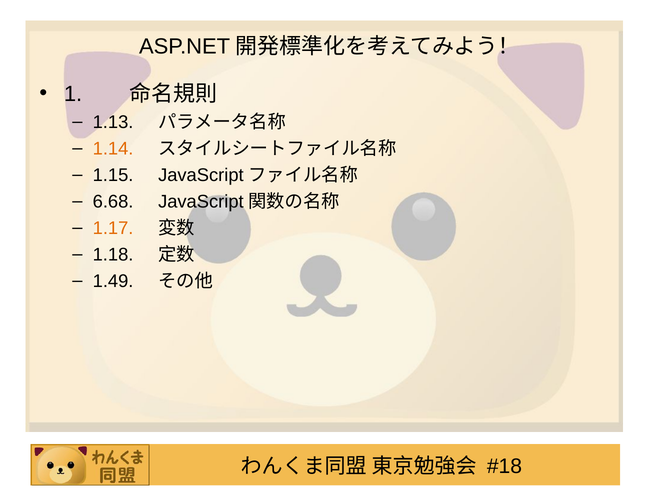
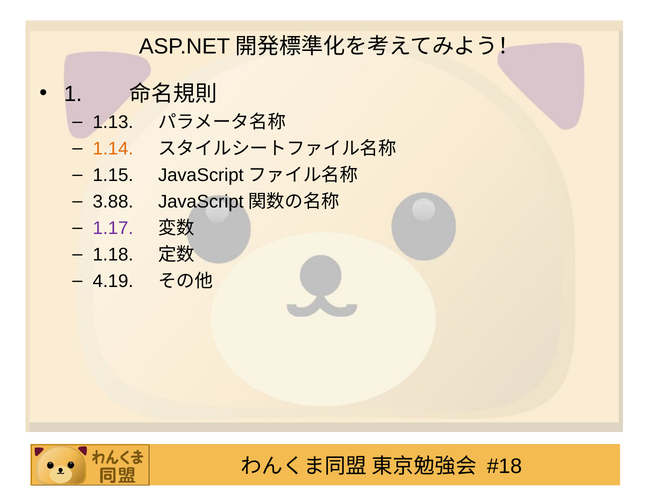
6.68: 6.68 -> 3.88 (113, 202)
1.17 colour: orange -> purple (113, 228)
1.49: 1.49 -> 4.19 (113, 282)
